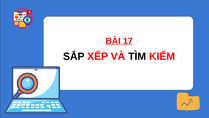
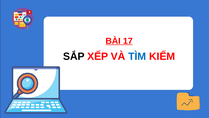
TÌM colour: black -> blue (137, 56)
